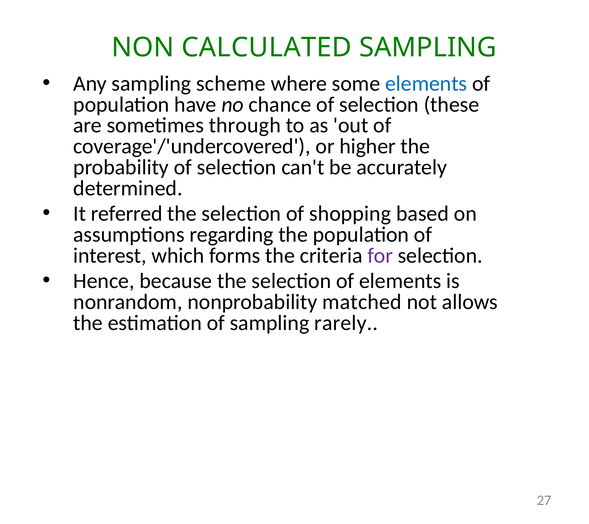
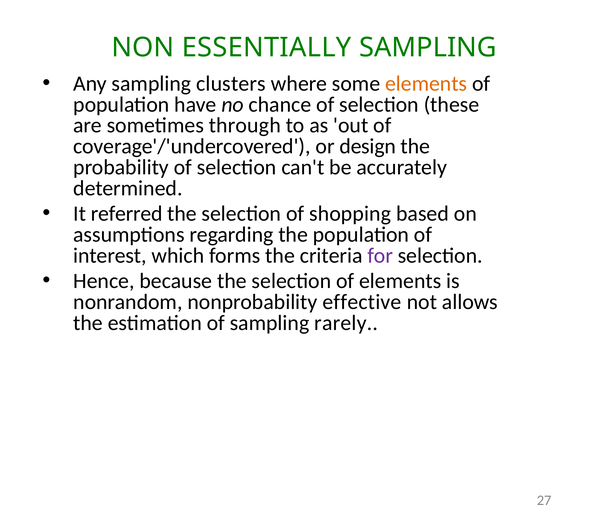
CALCULATED: CALCULATED -> ESSENTIALLY (267, 47)
scheme: scheme -> clusters (231, 83)
elements colour: blue -> orange (426, 83)
higher: higher -> design (368, 146)
matched: matched -> effective (362, 302)
